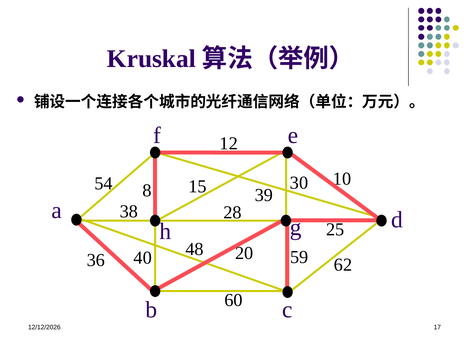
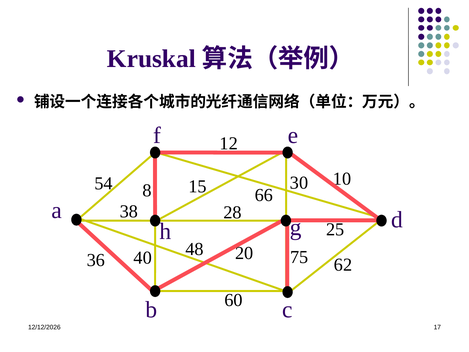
39: 39 -> 66 (264, 195)
59: 59 -> 75 (299, 257)
